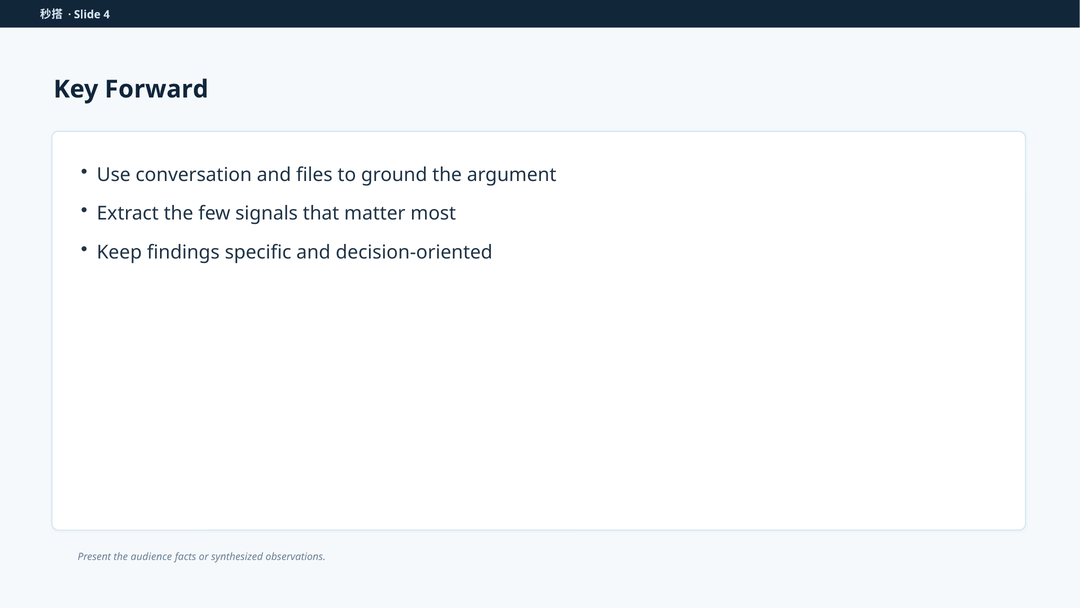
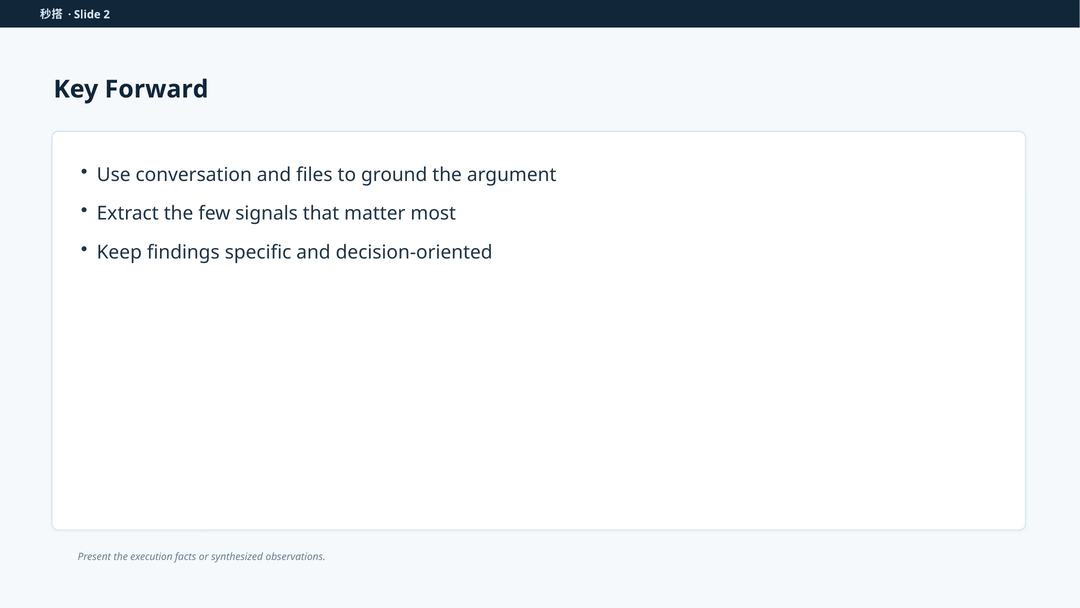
4: 4 -> 2 (107, 15)
audience: audience -> execution (151, 556)
